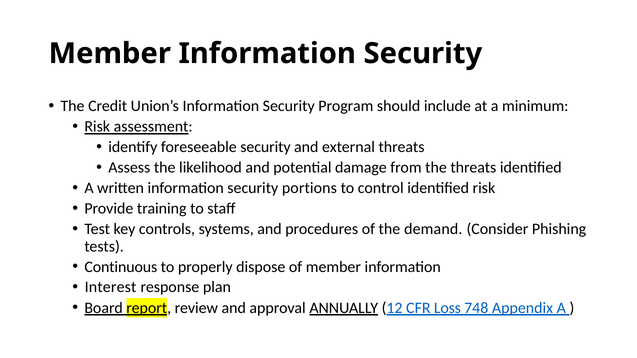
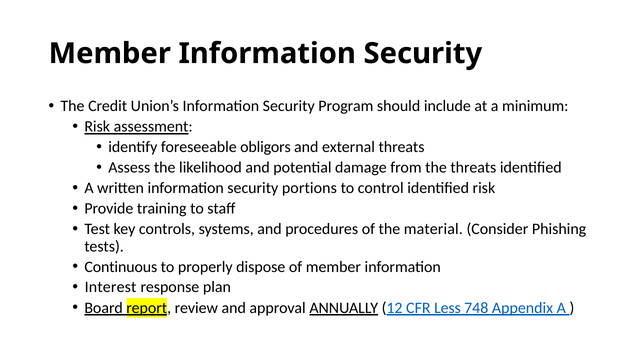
foreseeable security: security -> obligors (266, 147)
demand: demand -> material (433, 229)
Loss: Loss -> Less (447, 308)
